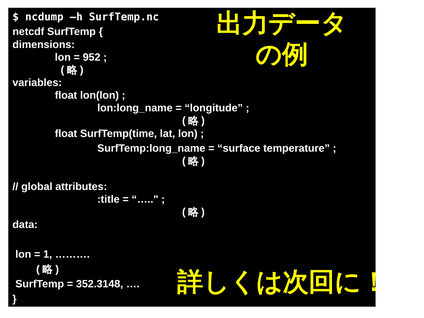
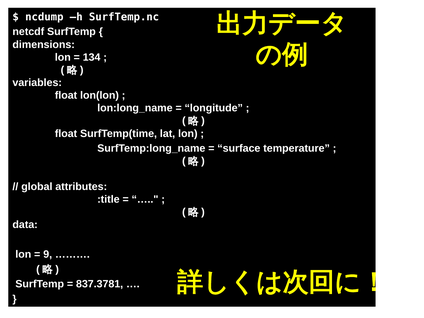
952: 952 -> 134 (92, 57)
1: 1 -> 9 (48, 254)
352.3148: 352.3148 -> 837.3781 (100, 284)
